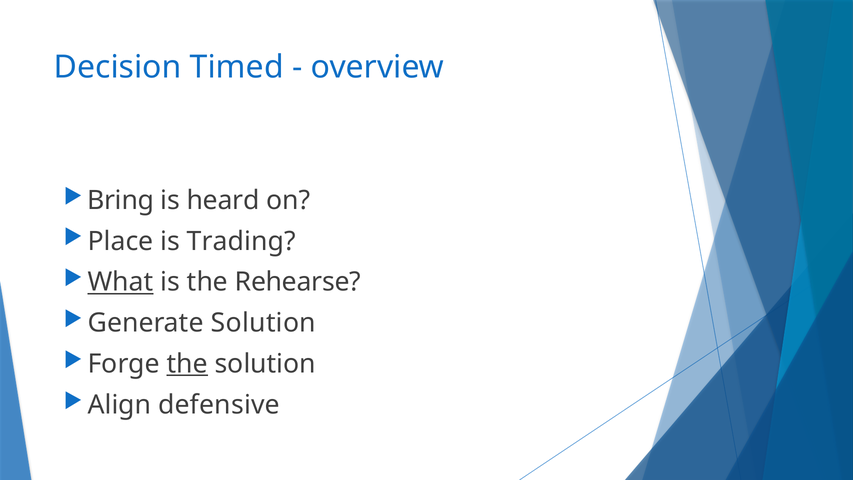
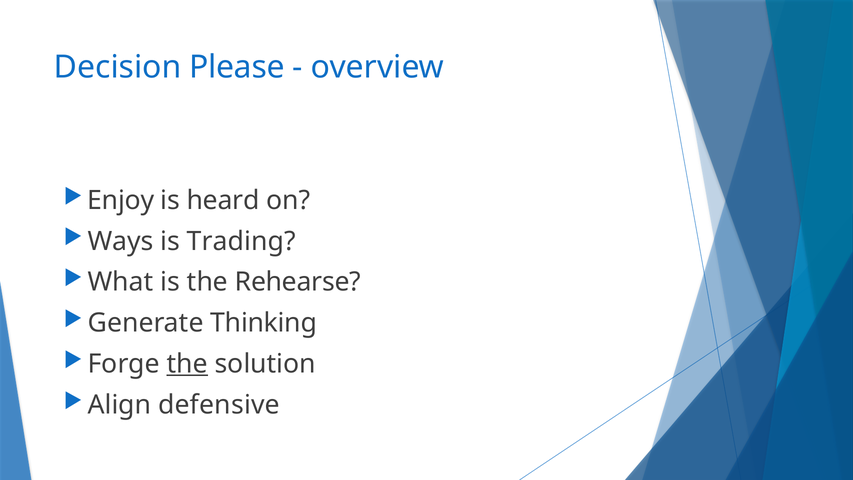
Timed: Timed -> Please (237, 67)
Bring: Bring -> Enjoy (121, 200)
Place: Place -> Ways (121, 241)
What underline: present -> none (121, 282)
Generate Solution: Solution -> Thinking (264, 323)
